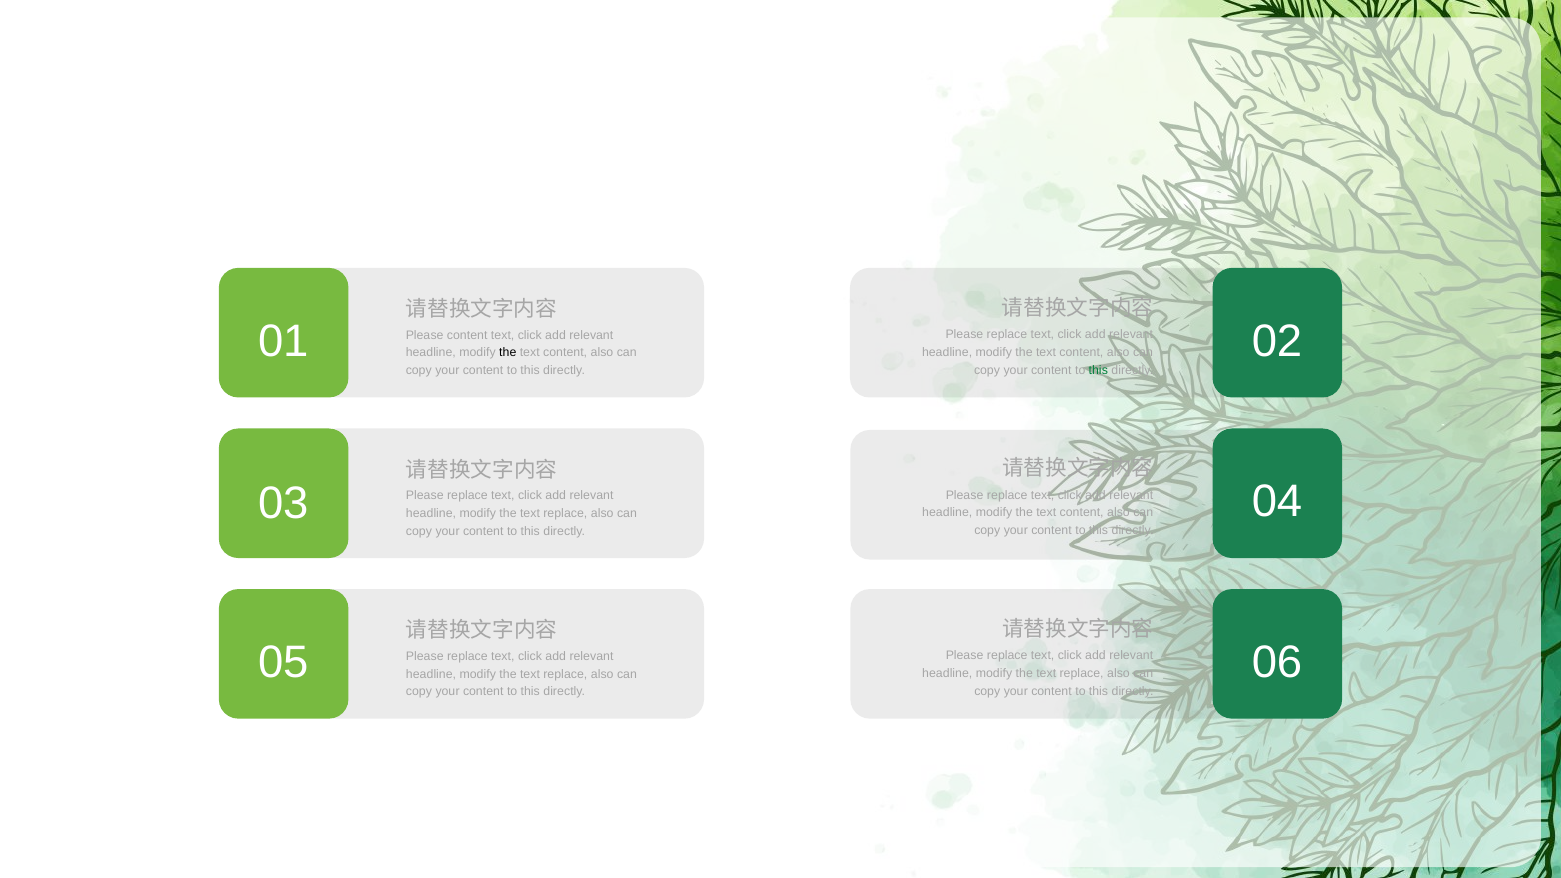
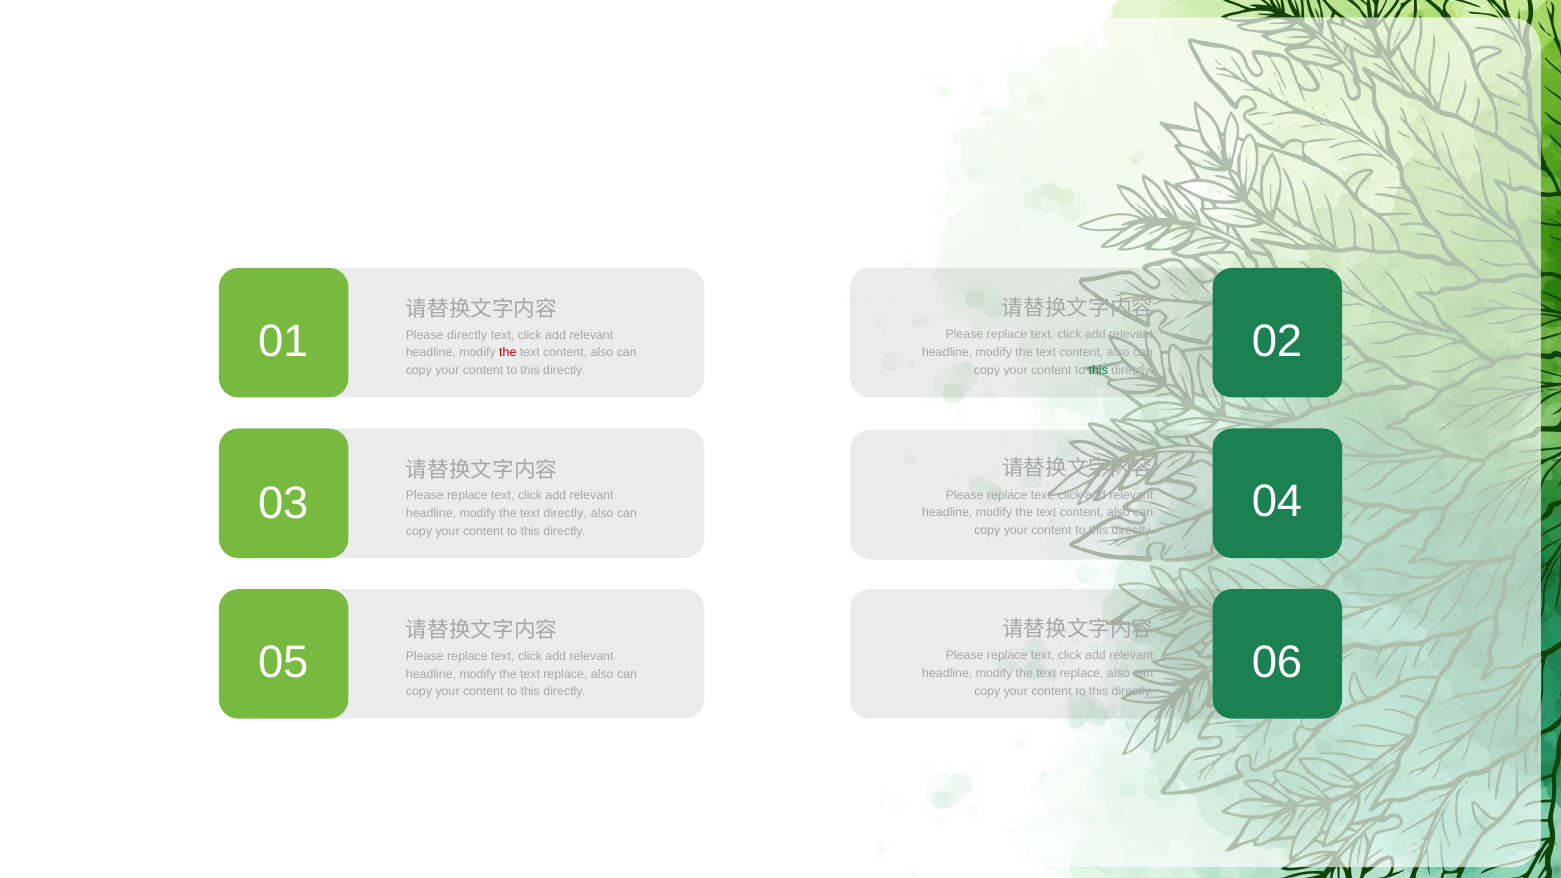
Please content: content -> directly (467, 335)
the colour: black -> red (508, 353)
replace: replace -> directly (565, 514)
